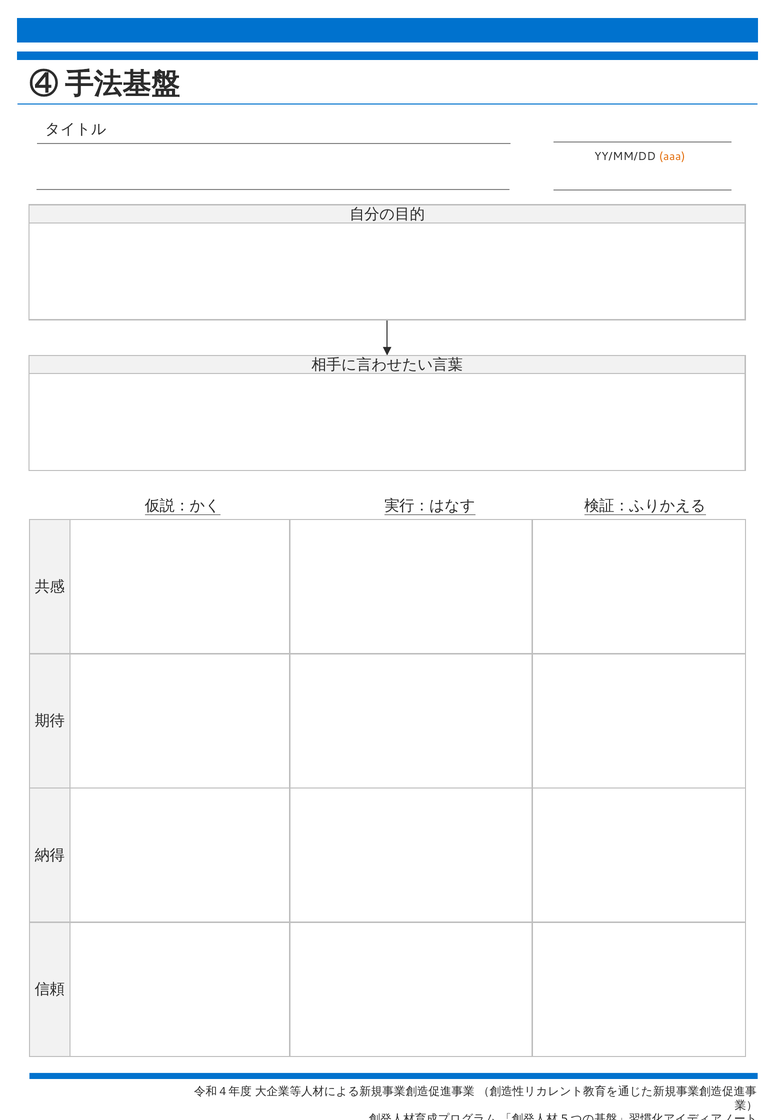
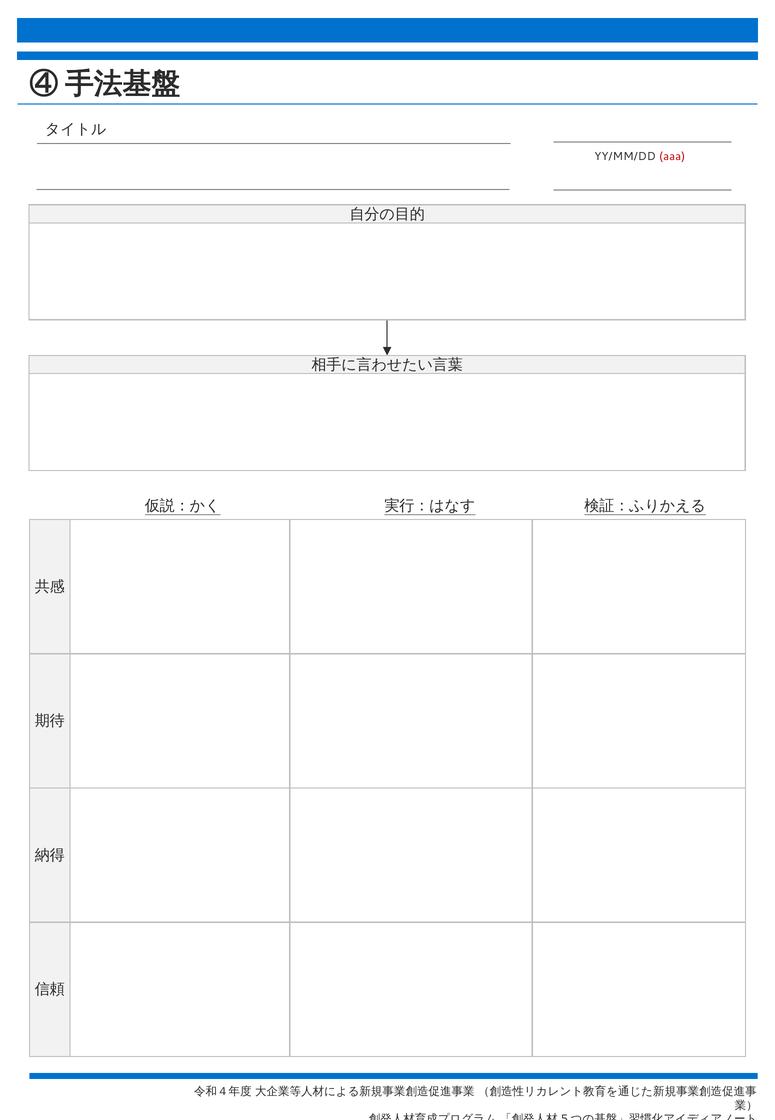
aaa colour: orange -> red (672, 156)
